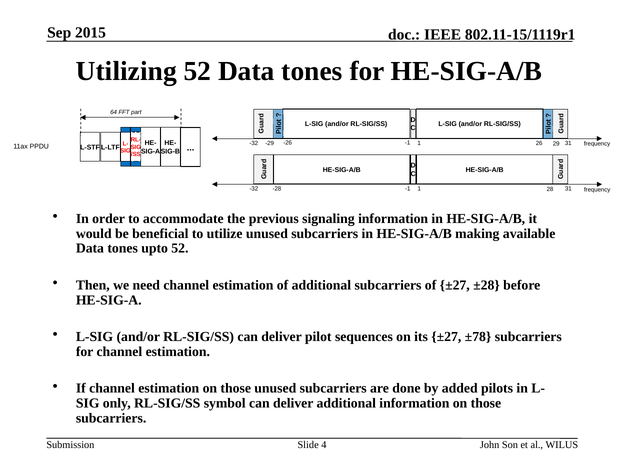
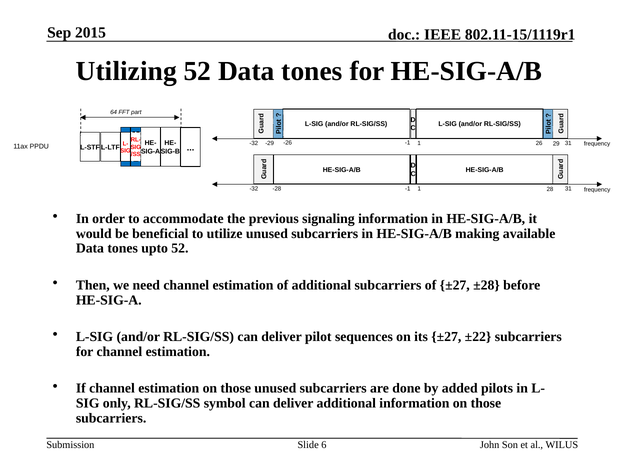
±78: ±78 -> ±22 (478, 337)
4: 4 -> 6 (324, 445)
